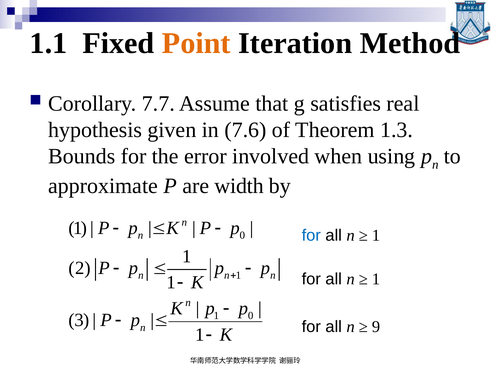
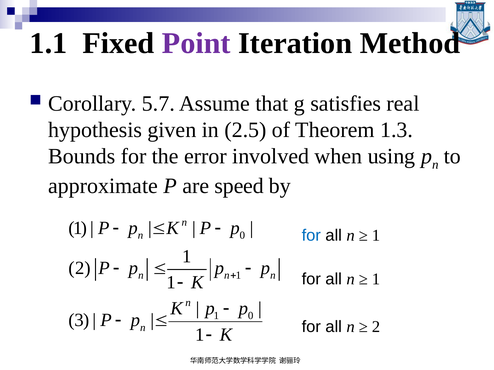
Point colour: orange -> purple (196, 43)
7.7: 7.7 -> 5.7 (158, 104)
7.6: 7.6 -> 2.5 (245, 130)
width: width -> speed (239, 186)
9: 9 -> 2 (376, 327)
